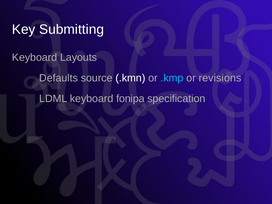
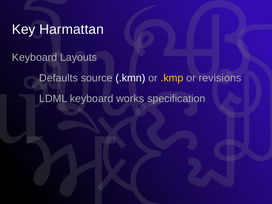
Submitting: Submitting -> Harmattan (72, 29)
.kmp colour: light blue -> yellow (172, 78)
fonipa: fonipa -> works (130, 99)
